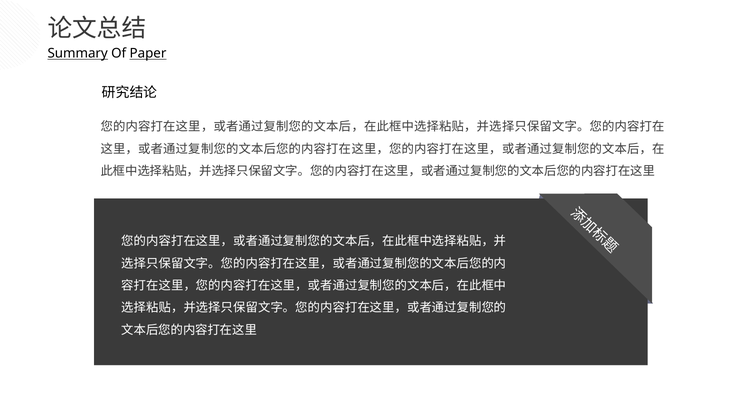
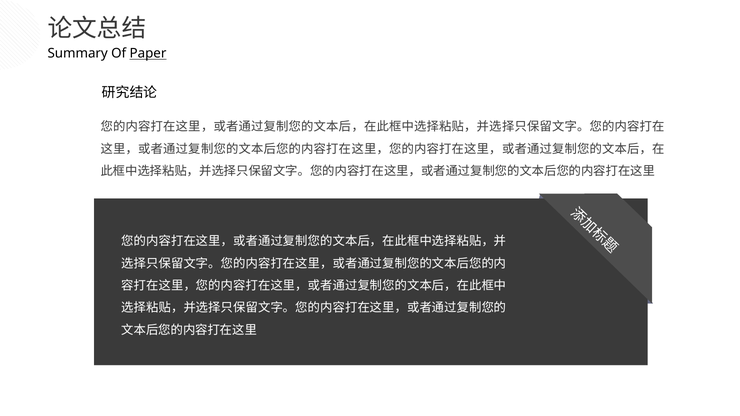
Summary underline: present -> none (78, 54)
